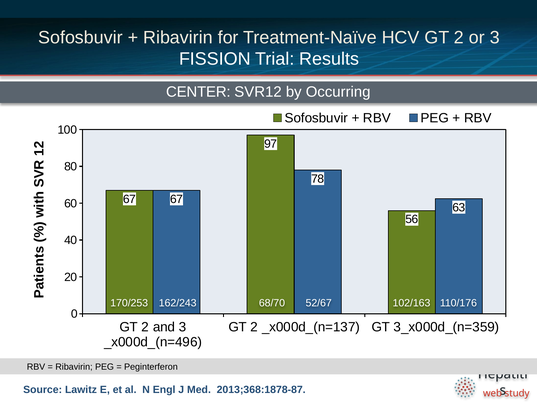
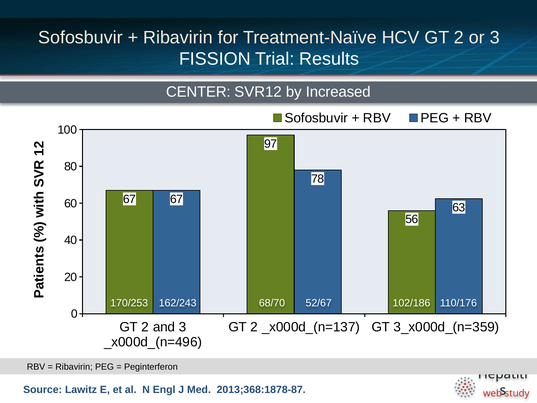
Occurring: Occurring -> Increased (338, 92)
102/163: 102/163 -> 102/186 (411, 303)
